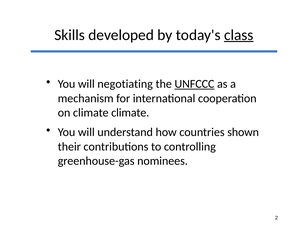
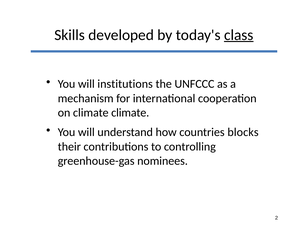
negotiating: negotiating -> institutions (125, 84)
UNFCCC underline: present -> none (194, 84)
shown: shown -> blocks (243, 132)
